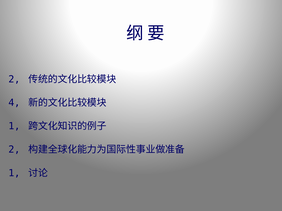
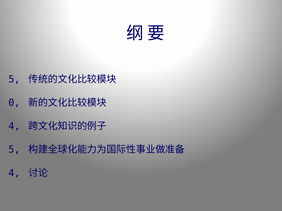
2: 2 -> 5 (14, 79)
4: 4 -> 0 (14, 103)
1: 1 -> 4 (14, 126)
2: 2 -> 5 (14, 150)
1: 1 -> 4 (14, 173)
